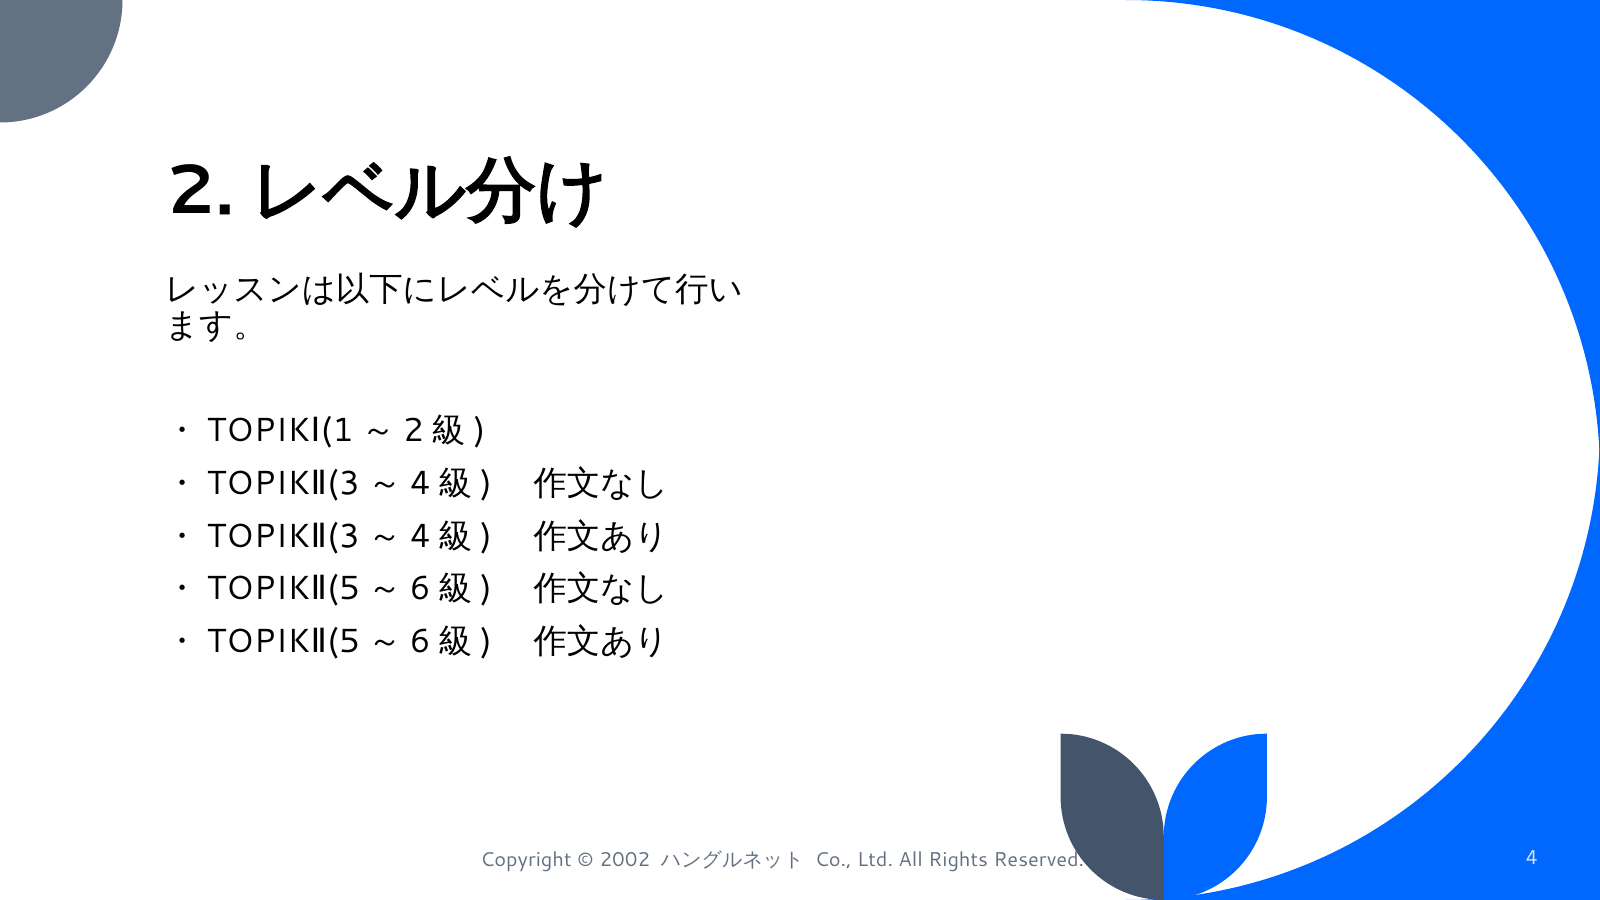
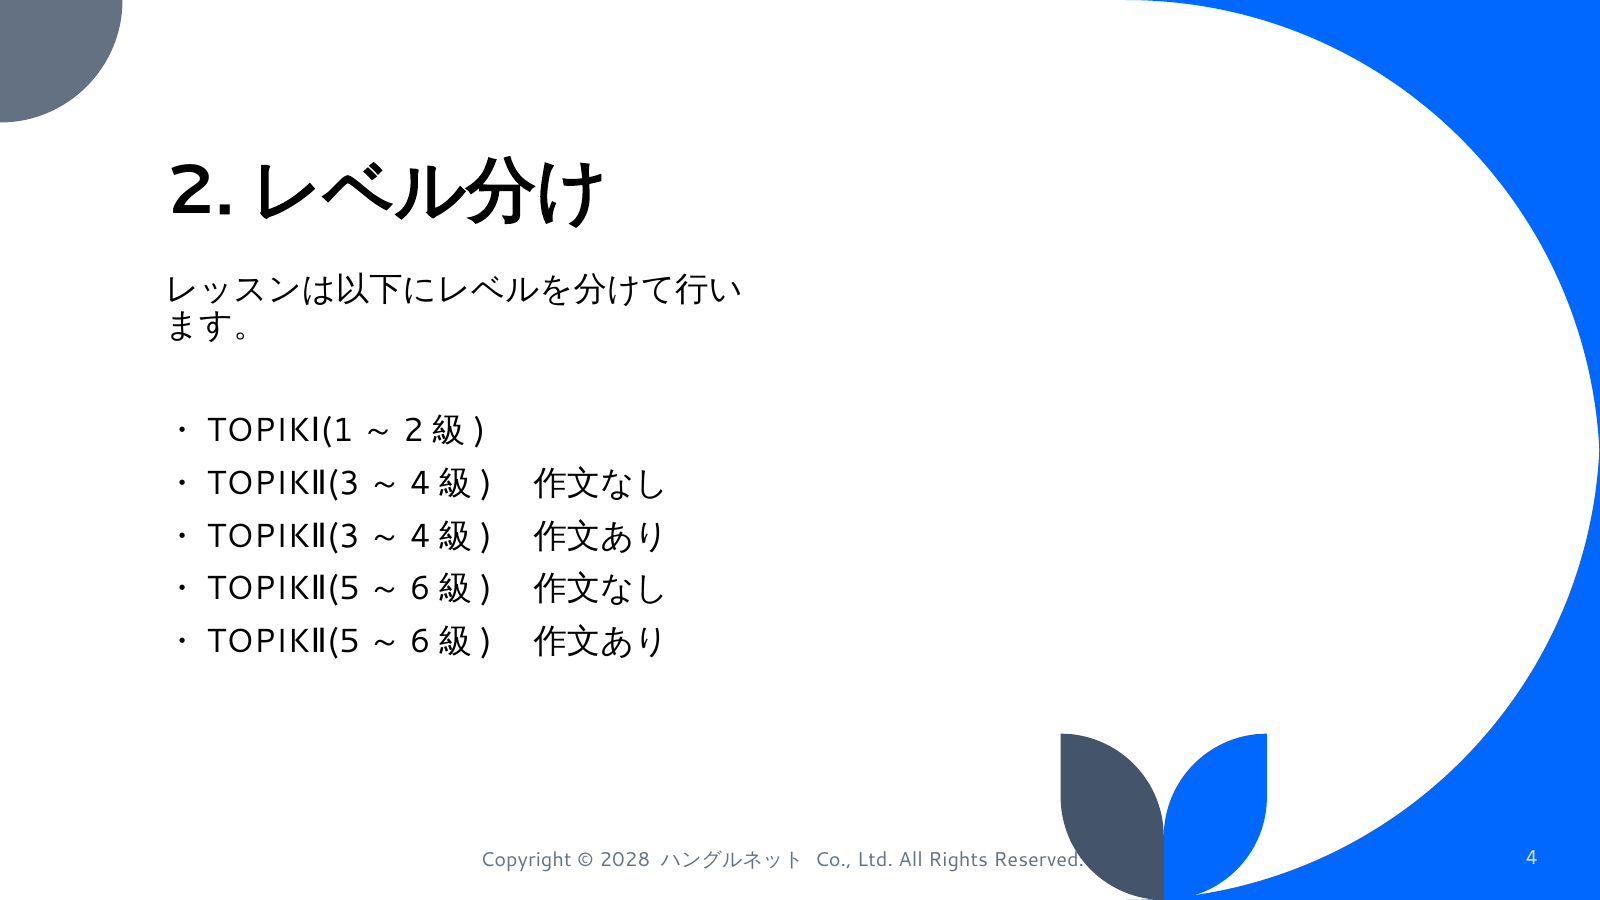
2002: 2002 -> 2028 (625, 859)
